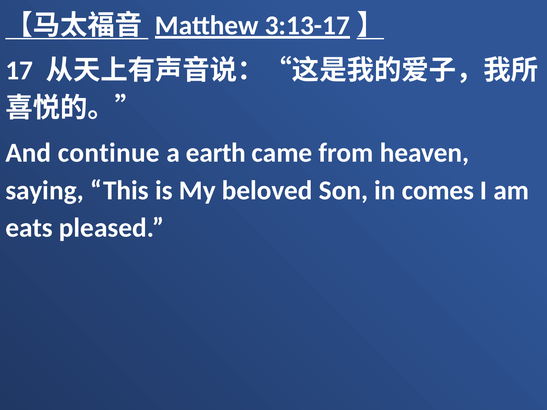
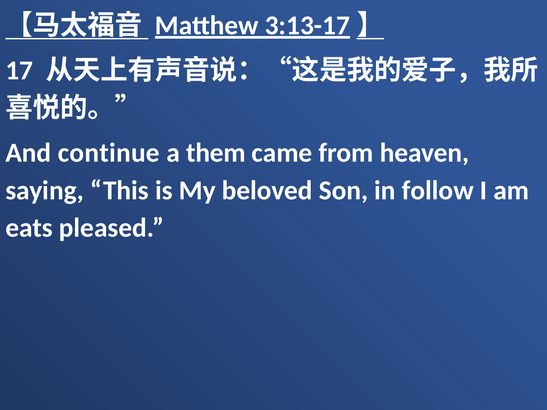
earth: earth -> them (216, 153)
comes: comes -> follow (438, 190)
